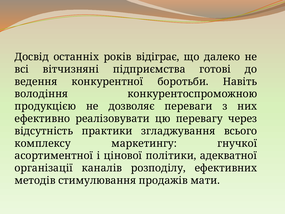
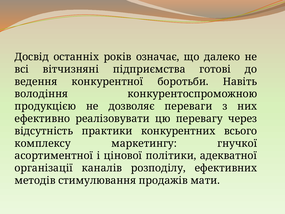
відіграє: відіграє -> означає (158, 57)
згладжування: згладжування -> конкурентних (178, 131)
